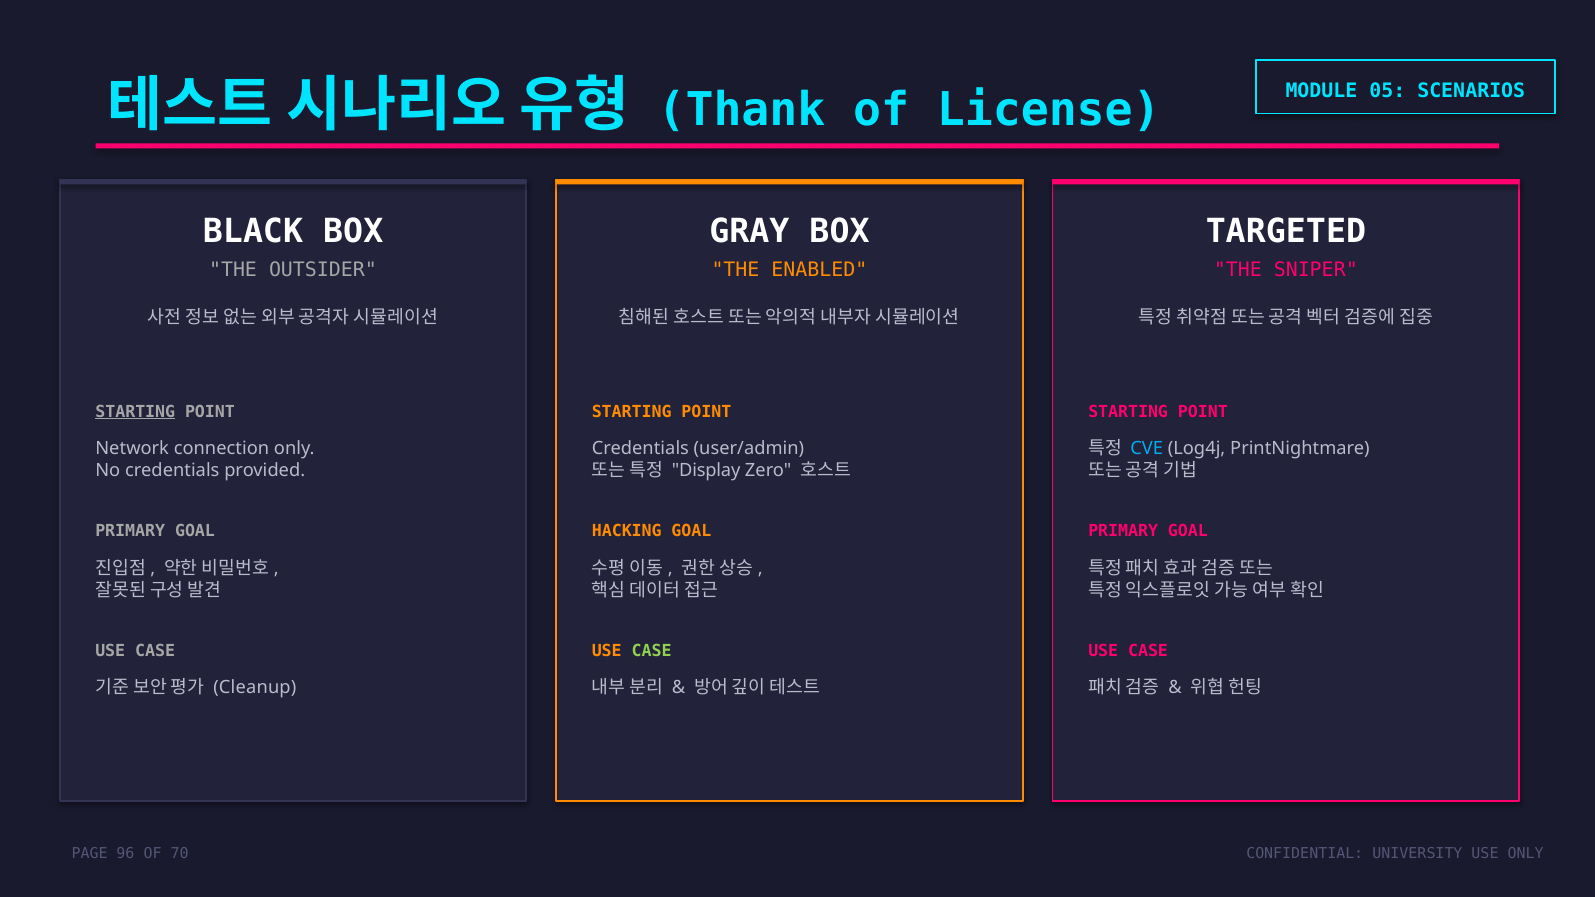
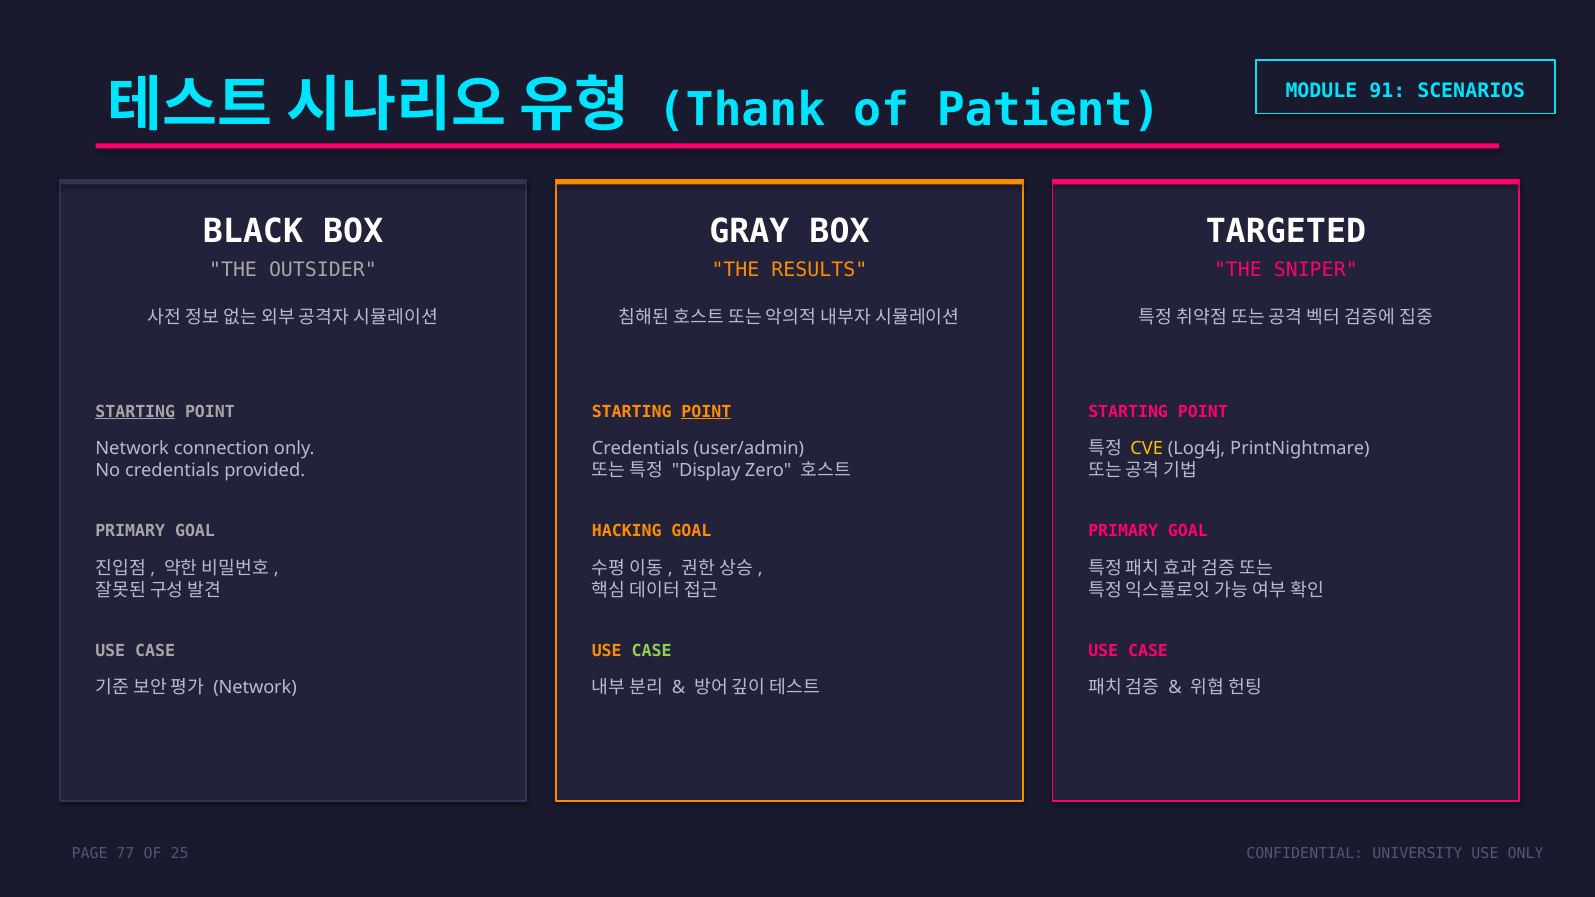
License: License -> Patient (1049, 110)
05: 05 -> 91 (1387, 90)
ENABLED: ENABLED -> RESULTS (819, 270)
POINT underline: none -> present (706, 412)
CVE colour: light blue -> yellow (1147, 449)
Cleanup: Cleanup -> Network (255, 688)
96: 96 -> 77 (125, 853)
70: 70 -> 25 (180, 853)
